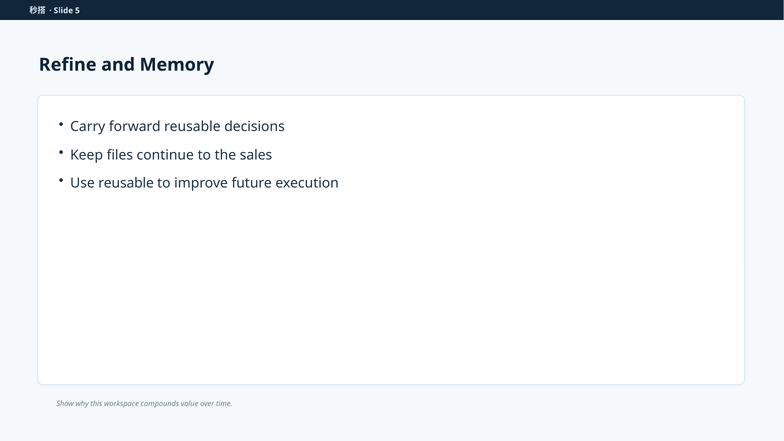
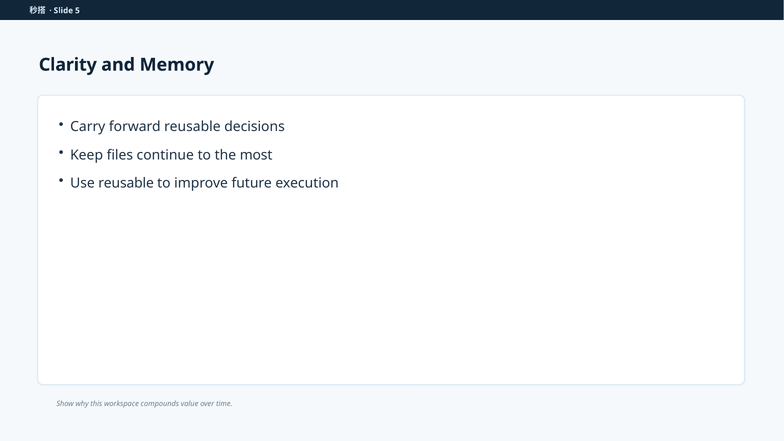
Refine: Refine -> Clarity (68, 65)
sales: sales -> most (256, 155)
